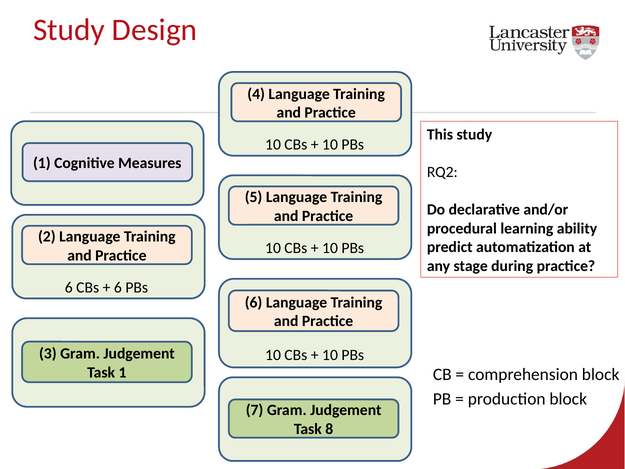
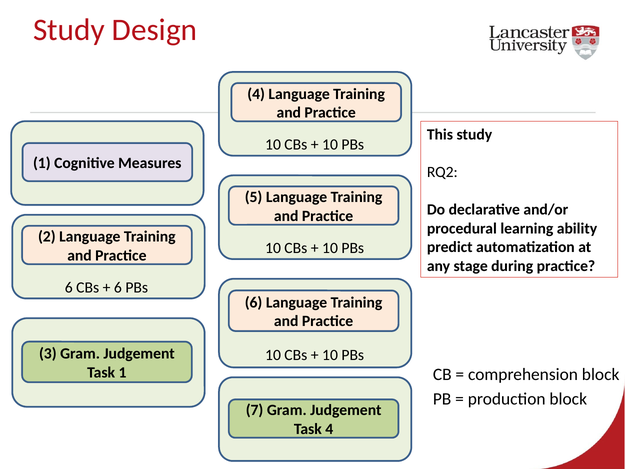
Task 8: 8 -> 4 (329, 429)
